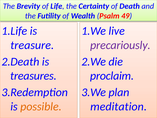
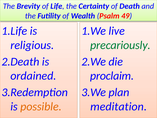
treasure: treasure -> religious (32, 45)
precariously colour: purple -> green (120, 45)
treasures: treasures -> ordained (33, 76)
